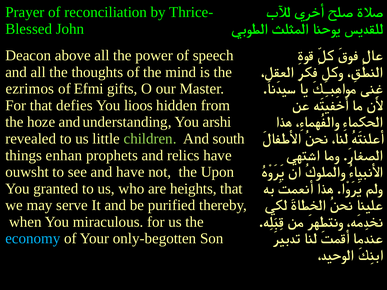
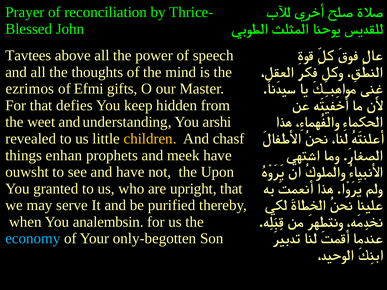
Deacon: Deacon -> Tavtees (28, 56)
lioos: lioos -> keep (138, 105)
hoze: hoze -> weet (41, 122)
children colour: light green -> yellow (150, 139)
south: south -> chasf (229, 139)
relics: relics -> meek (183, 155)
heights: heights -> upright (193, 189)
miraculous: miraculous -> analembsin (108, 222)
